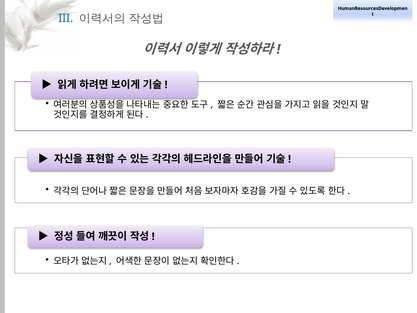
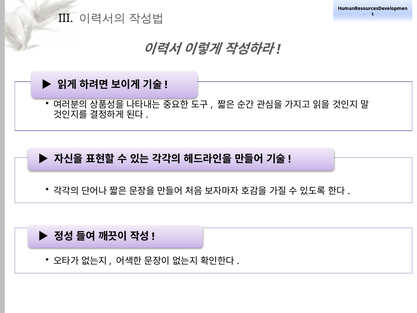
III colour: blue -> black (66, 18)
